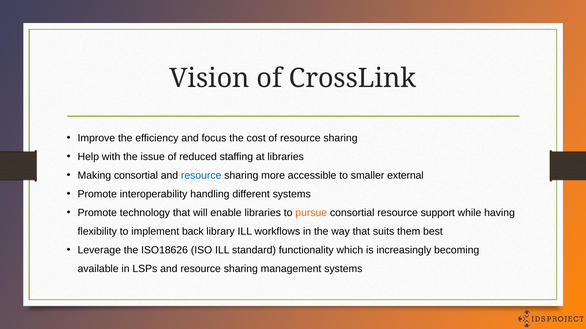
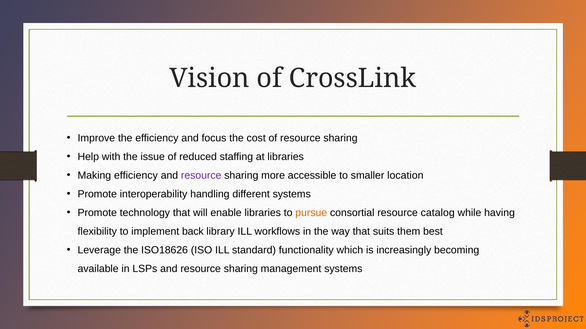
Making consortial: consortial -> efficiency (136, 176)
resource colour: blue -> purple (201, 176)
external: external -> location (405, 176)
support: support -> catalog (438, 213)
